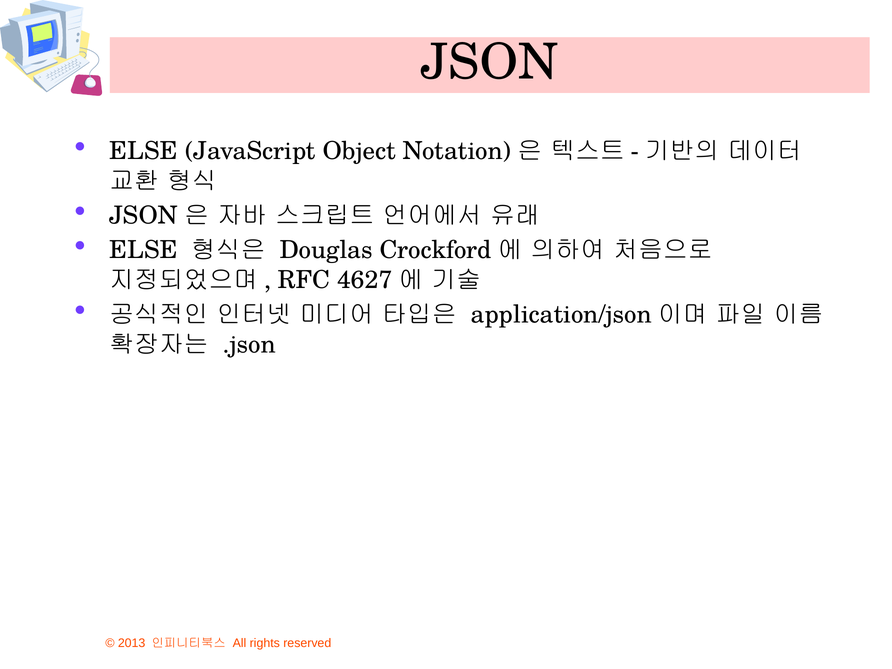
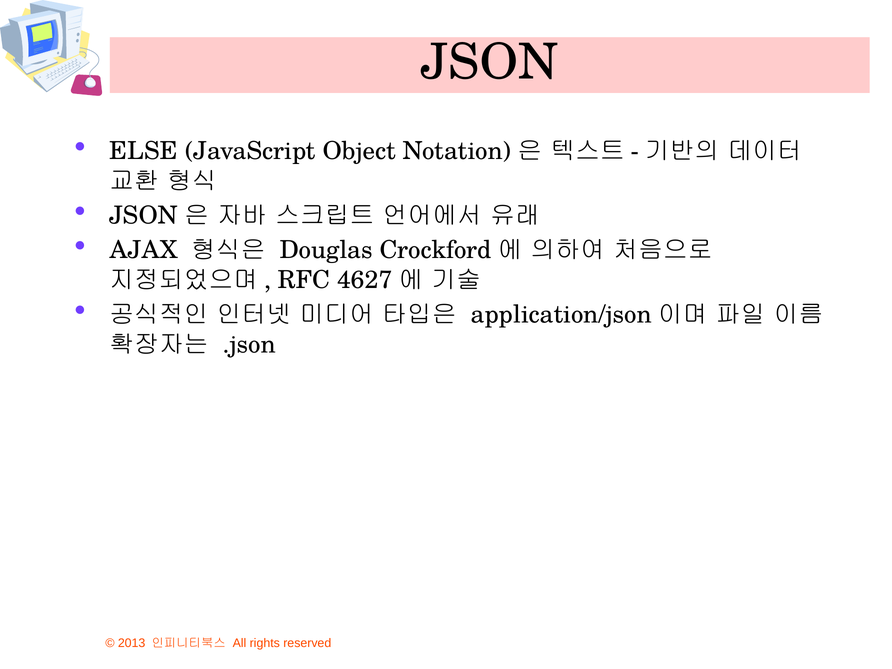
ELSE: ELSE -> AJAX (144, 250)
